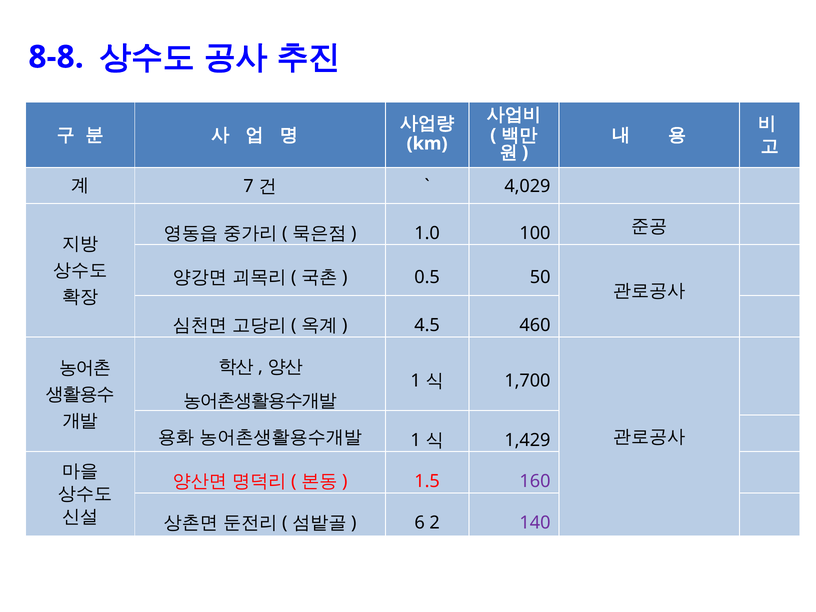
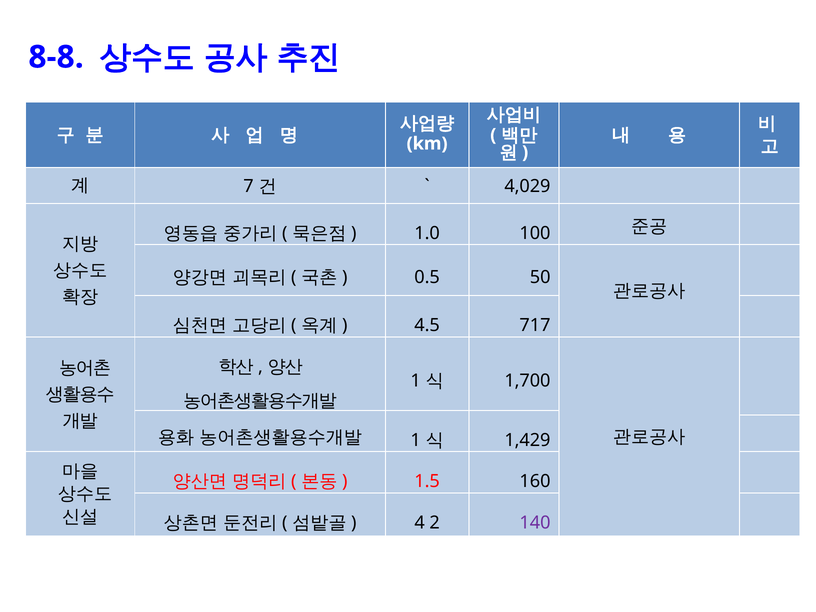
460: 460 -> 717 (535, 325)
160 colour: purple -> black (535, 481)
6: 6 -> 4 (420, 523)
